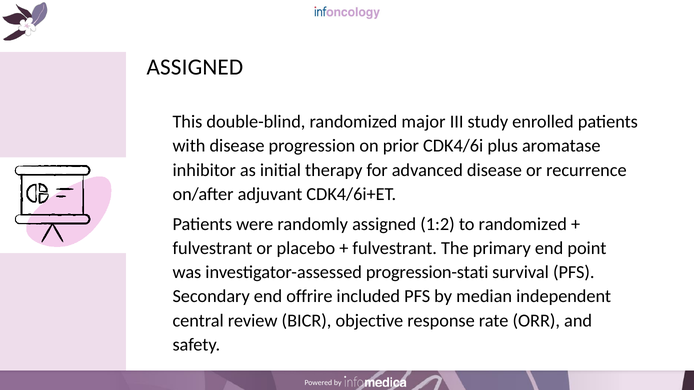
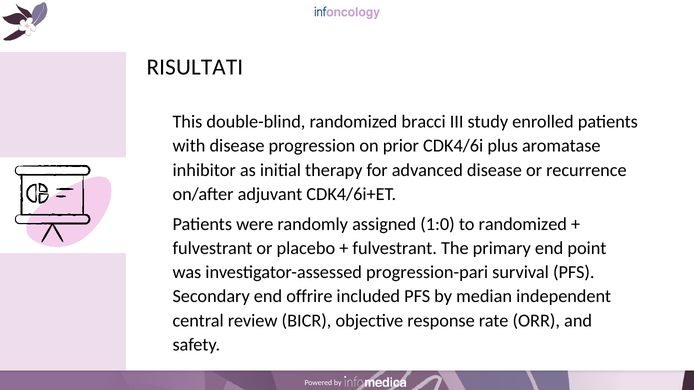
ASSIGNED: ASSIGNED -> RISULTATI (195, 67)
major: major -> bracci (424, 122)
1:2: 1:2 -> 1:0 (438, 224)
progression-stati: progression-stati -> progression-pari (427, 273)
